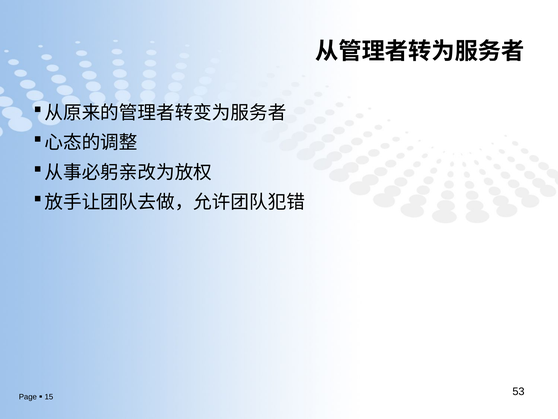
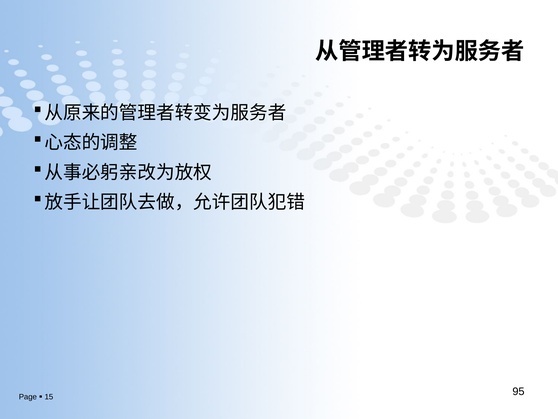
53: 53 -> 95 (518, 391)
